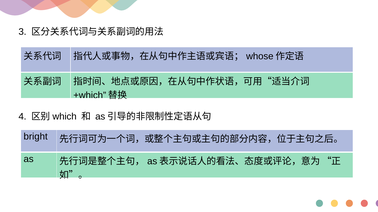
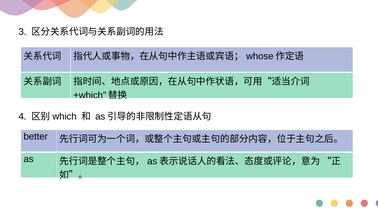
bright: bright -> better (36, 137)
